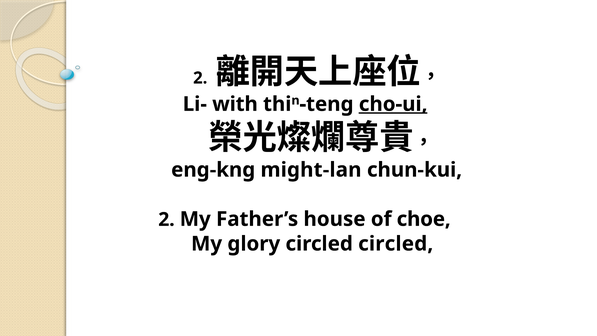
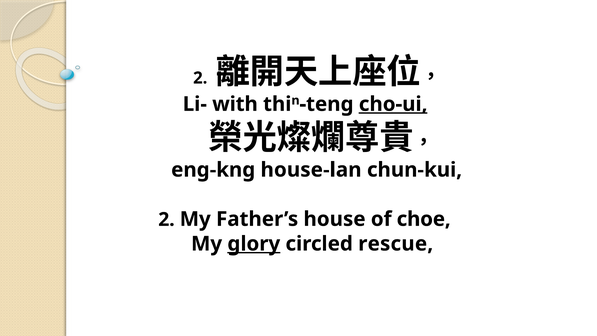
might-lan: might-lan -> house-lan (311, 170)
glory underline: none -> present (254, 244)
circled circled: circled -> rescue (396, 244)
